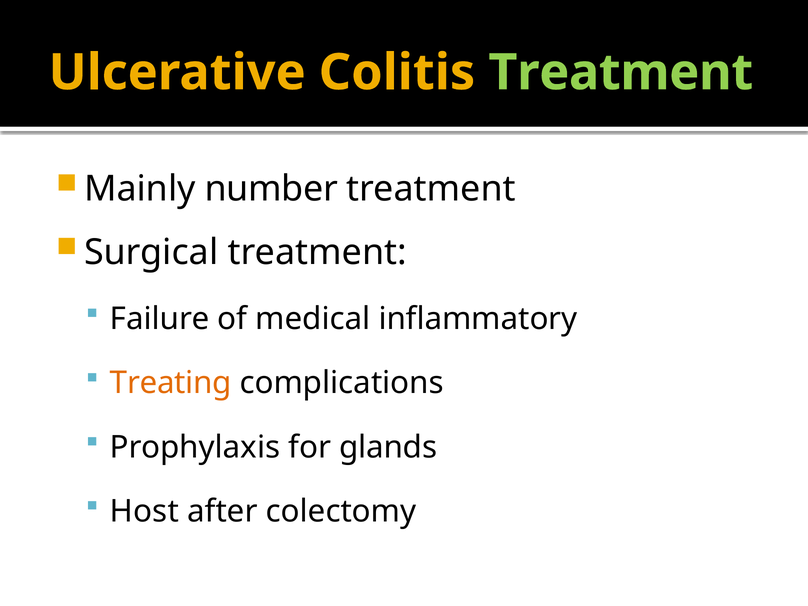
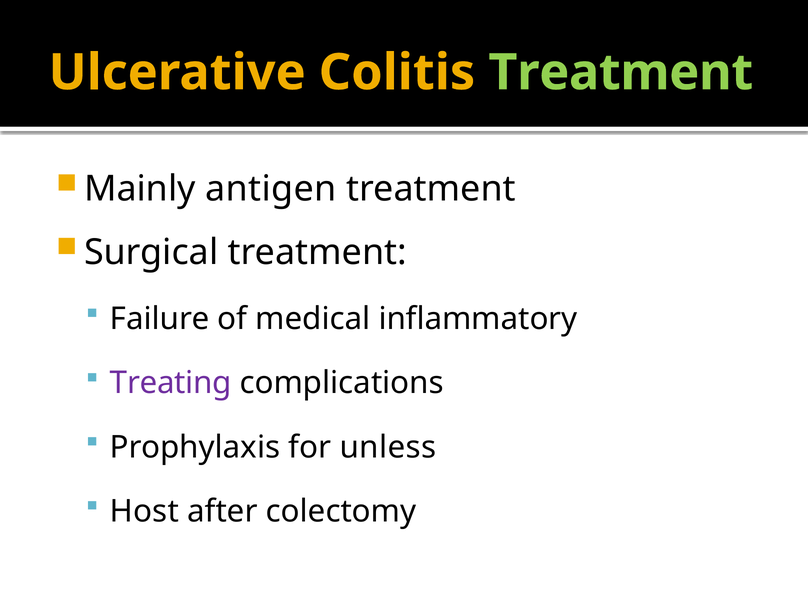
number: number -> antigen (271, 189)
Treating colour: orange -> purple (171, 383)
glands: glands -> unless (388, 447)
